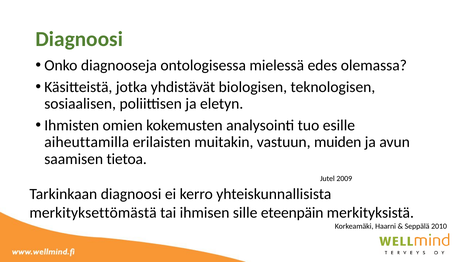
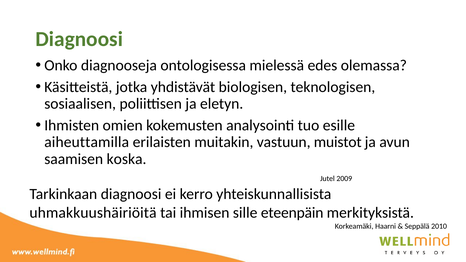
muiden: muiden -> muistot (338, 142)
tietoa: tietoa -> koska (127, 159)
merkityksettömästä: merkityksettömästä -> uhmakkuushäiriöitä (93, 213)
